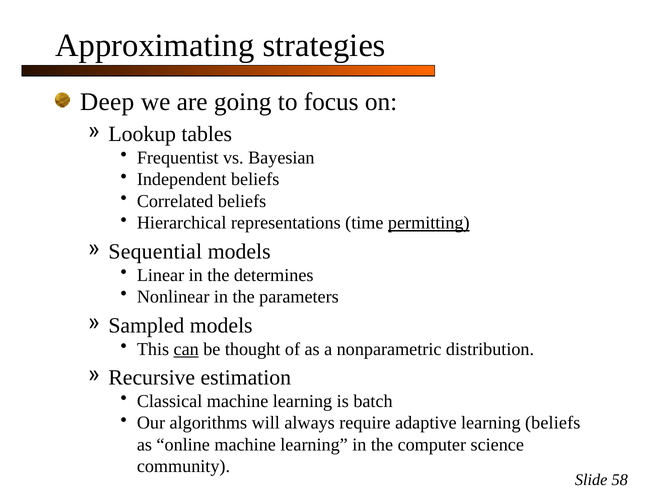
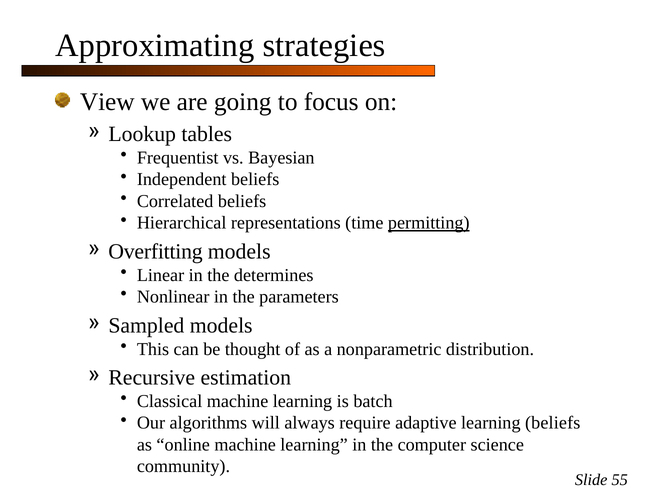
Deep: Deep -> View (107, 102)
Sequential: Sequential -> Overfitting (156, 251)
can underline: present -> none (186, 349)
58: 58 -> 55 (620, 480)
